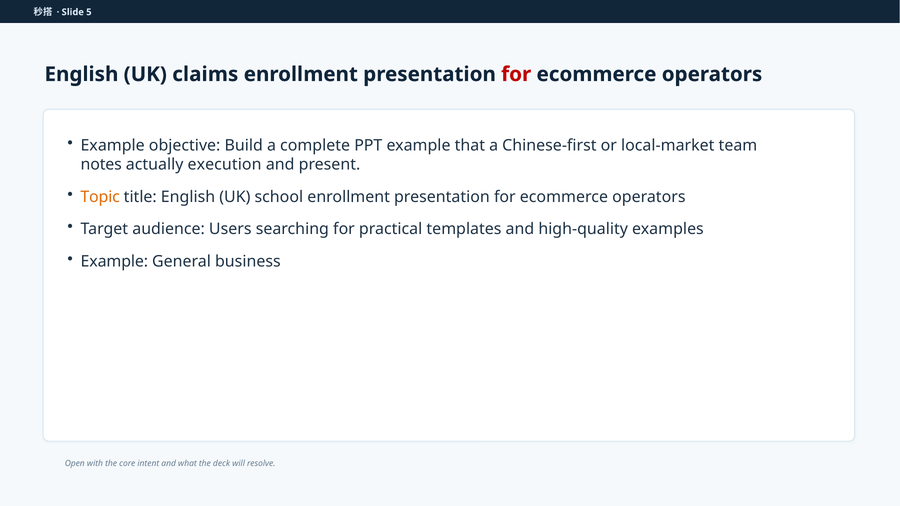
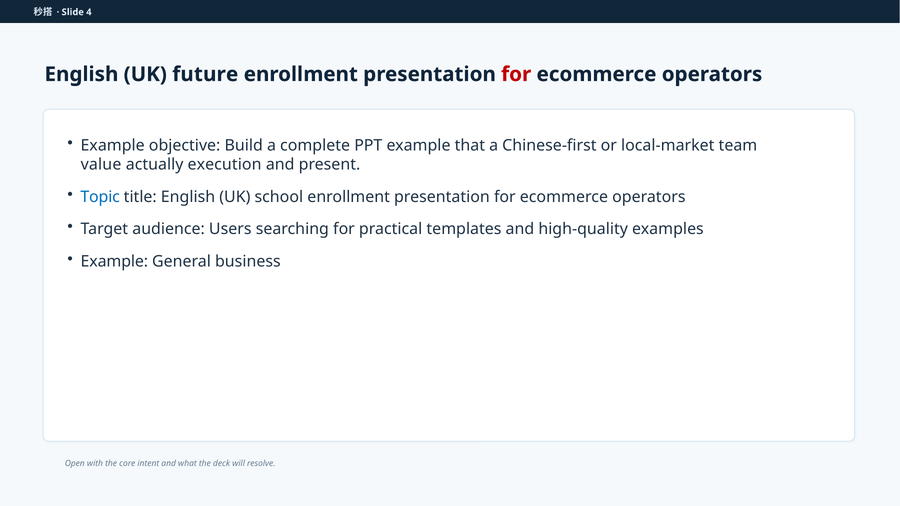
5: 5 -> 4 (89, 12)
claims: claims -> future (205, 74)
notes: notes -> value (101, 165)
Topic colour: orange -> blue (100, 197)
